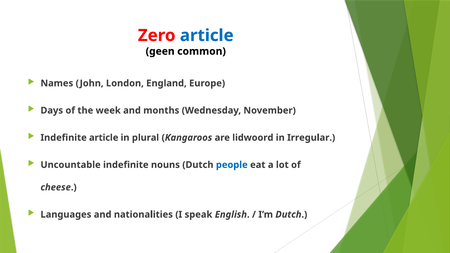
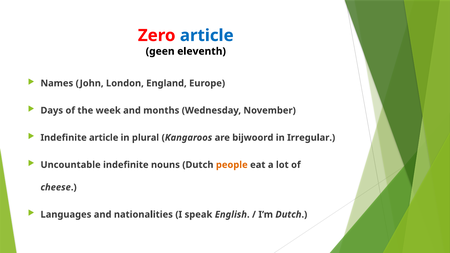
common: common -> eleventh (202, 51)
lidwoord: lidwoord -> bijwoord (253, 138)
people colour: blue -> orange (232, 165)
